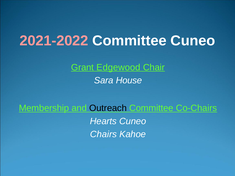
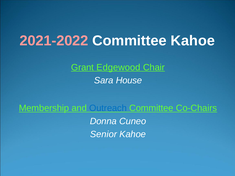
Committee Cuneo: Cuneo -> Kahoe (193, 41)
Outreach colour: black -> blue (108, 108)
Hearts: Hearts -> Donna (103, 121)
Chairs: Chairs -> Senior (103, 134)
